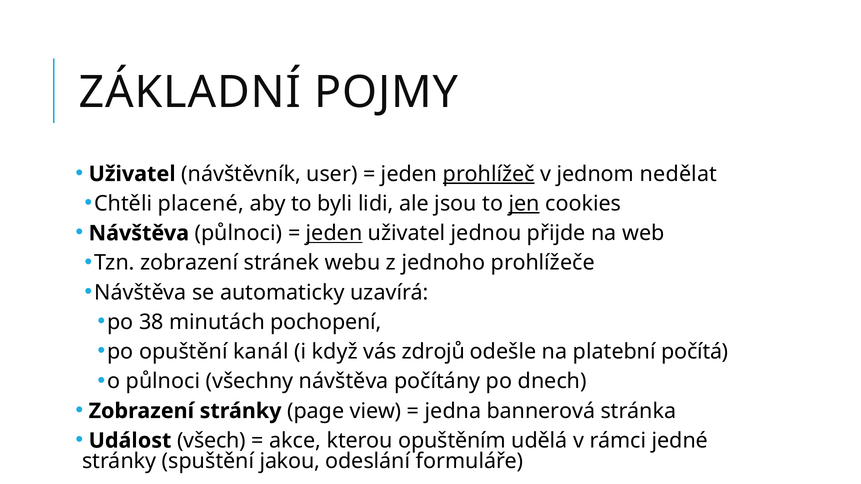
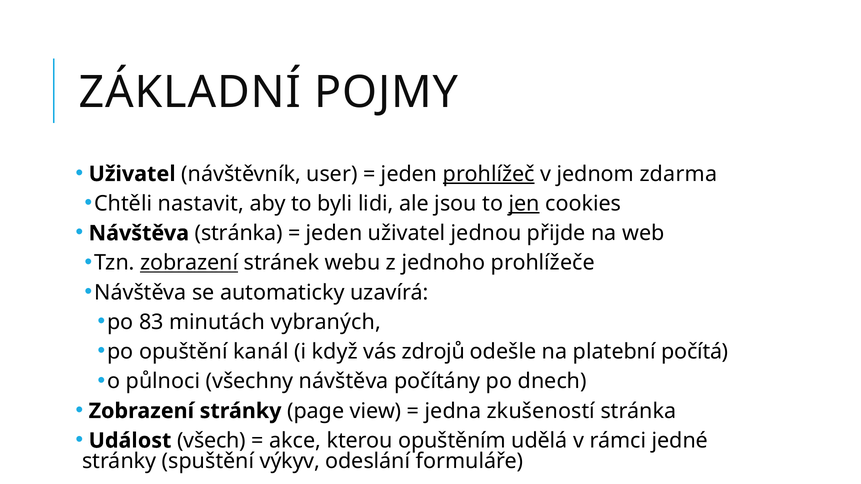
nedělat: nedělat -> zdarma (678, 174)
placené: placené -> nastavit (201, 204)
Návštěva půlnoci: půlnoci -> stránka (239, 233)
jeden underline: present -> none (334, 233)
zobrazení underline: none -> present (189, 263)
38: 38 -> 83 (151, 322)
pochopení: pochopení -> vybraných (326, 322)
bannerová: bannerová -> zkušeností (541, 411)
jakou: jakou -> výkyv (290, 462)
